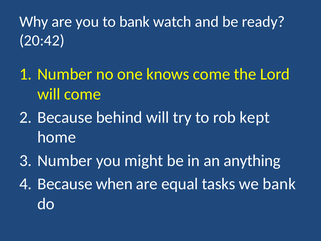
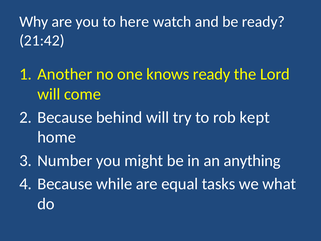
to bank: bank -> here (134, 22)
20:42: 20:42 -> 21:42 (42, 40)
Number: Number -> Another (65, 74)
knows come: come -> ready (212, 74)
when: when -> while (114, 184)
we bank: bank -> what (279, 184)
